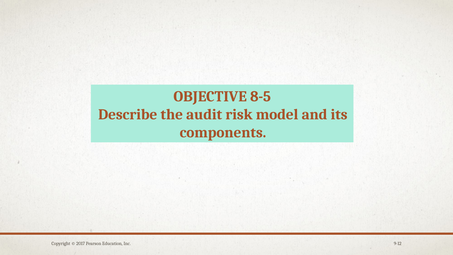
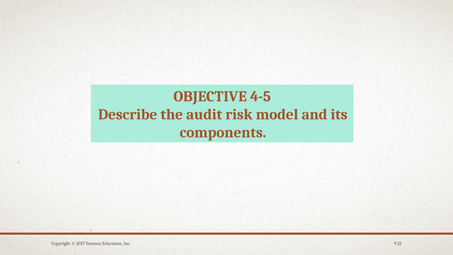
8-5: 8-5 -> 4-5 (260, 96)
